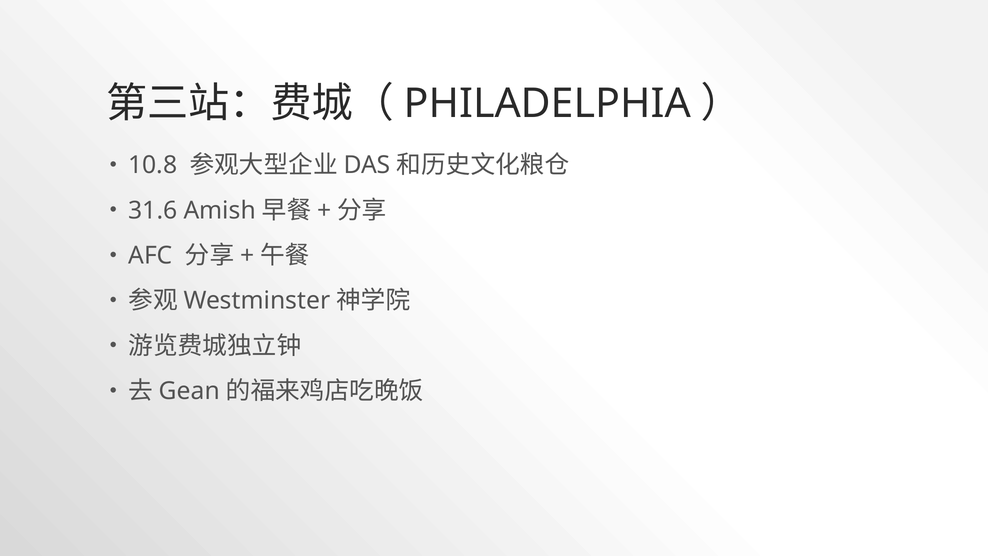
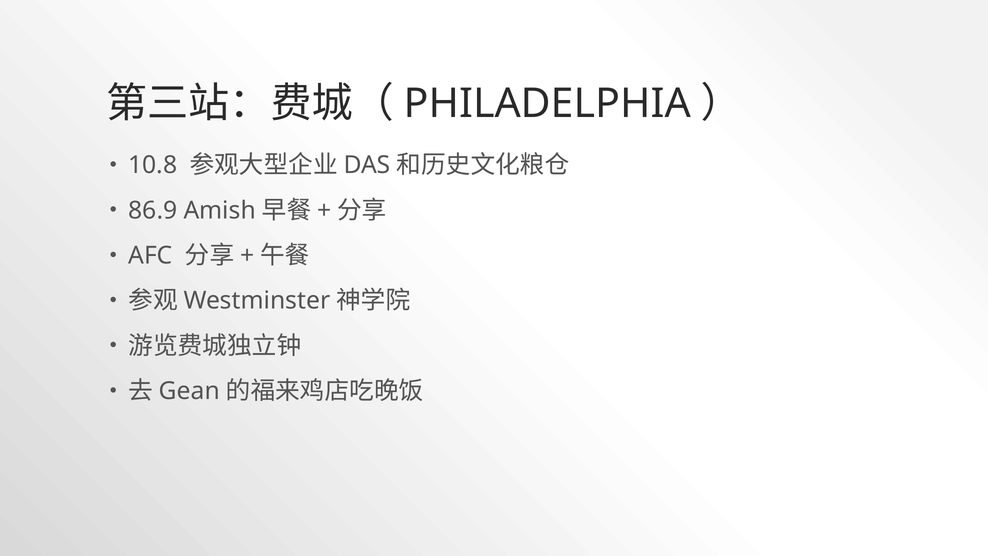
31.6: 31.6 -> 86.9 (153, 210)
